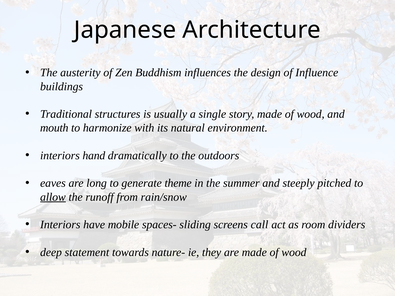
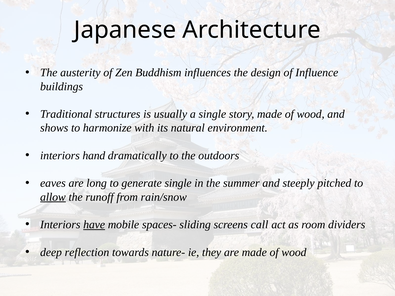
mouth: mouth -> shows (54, 128)
generate theme: theme -> single (178, 183)
have underline: none -> present (94, 225)
statement: statement -> reflection (87, 252)
